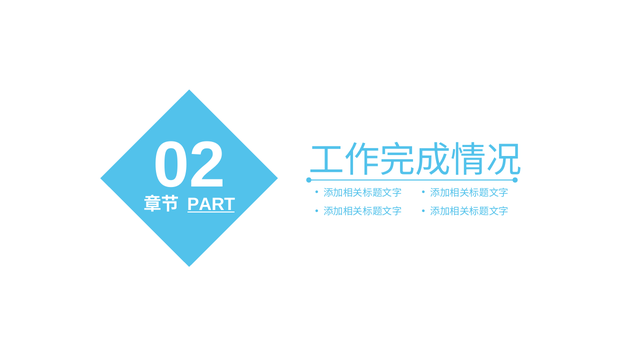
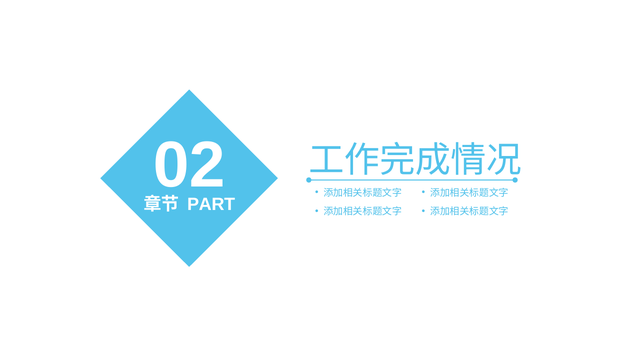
PART underline: present -> none (211, 205)
